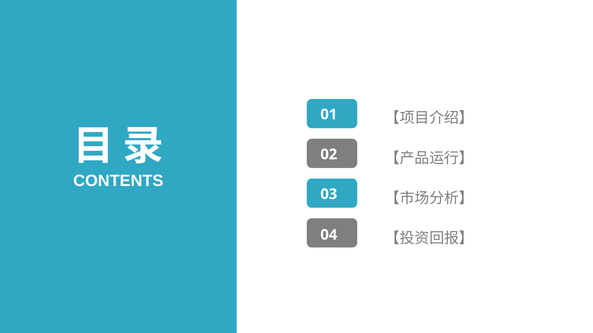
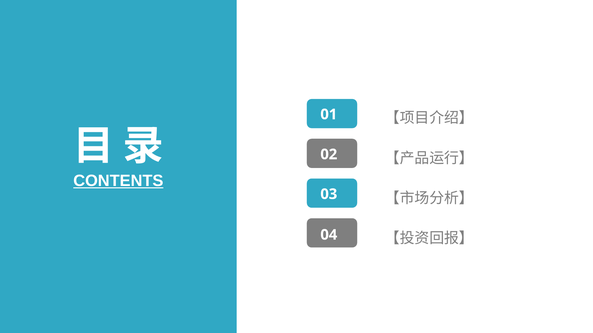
CONTENTS underline: none -> present (118, 181)
